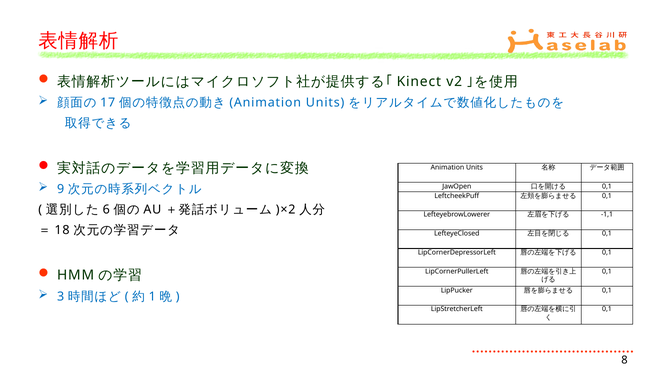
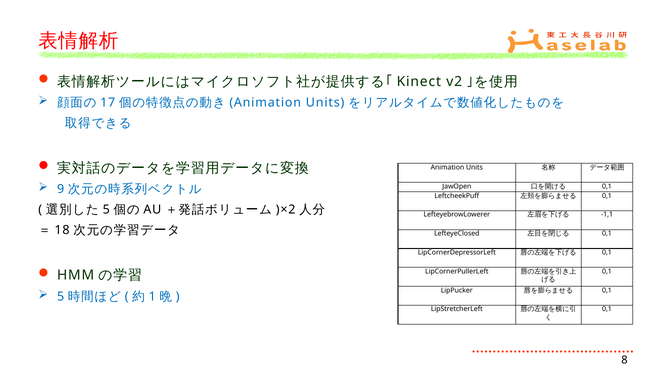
6: 6 -> 5 (106, 210)
3: 3 -> 5 (61, 296)
